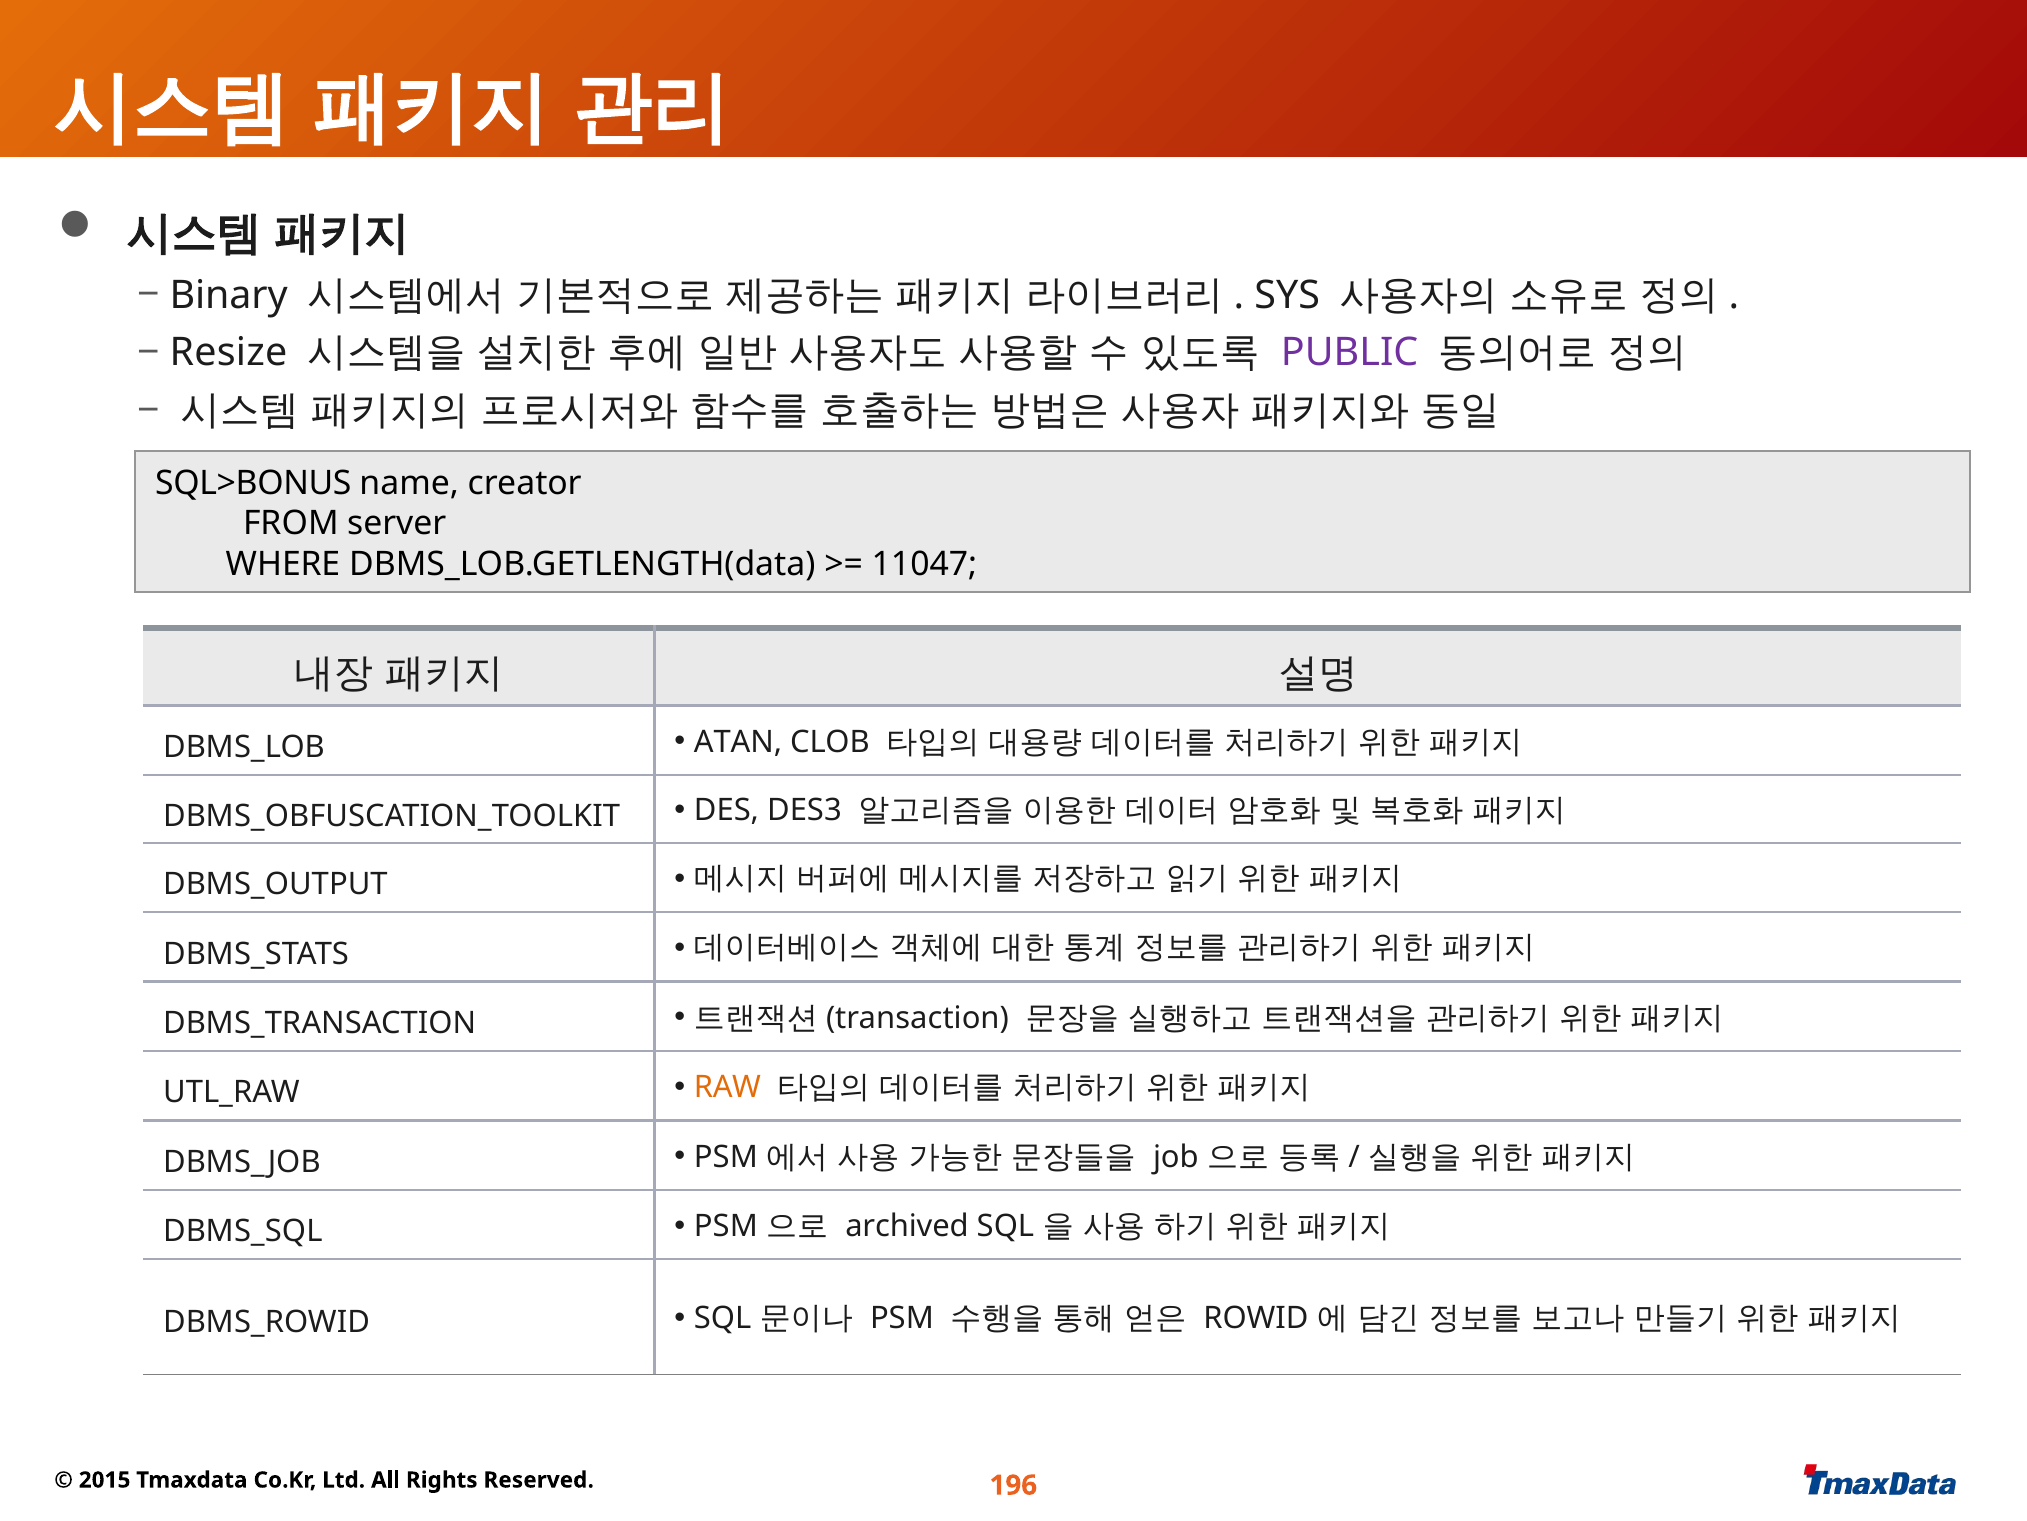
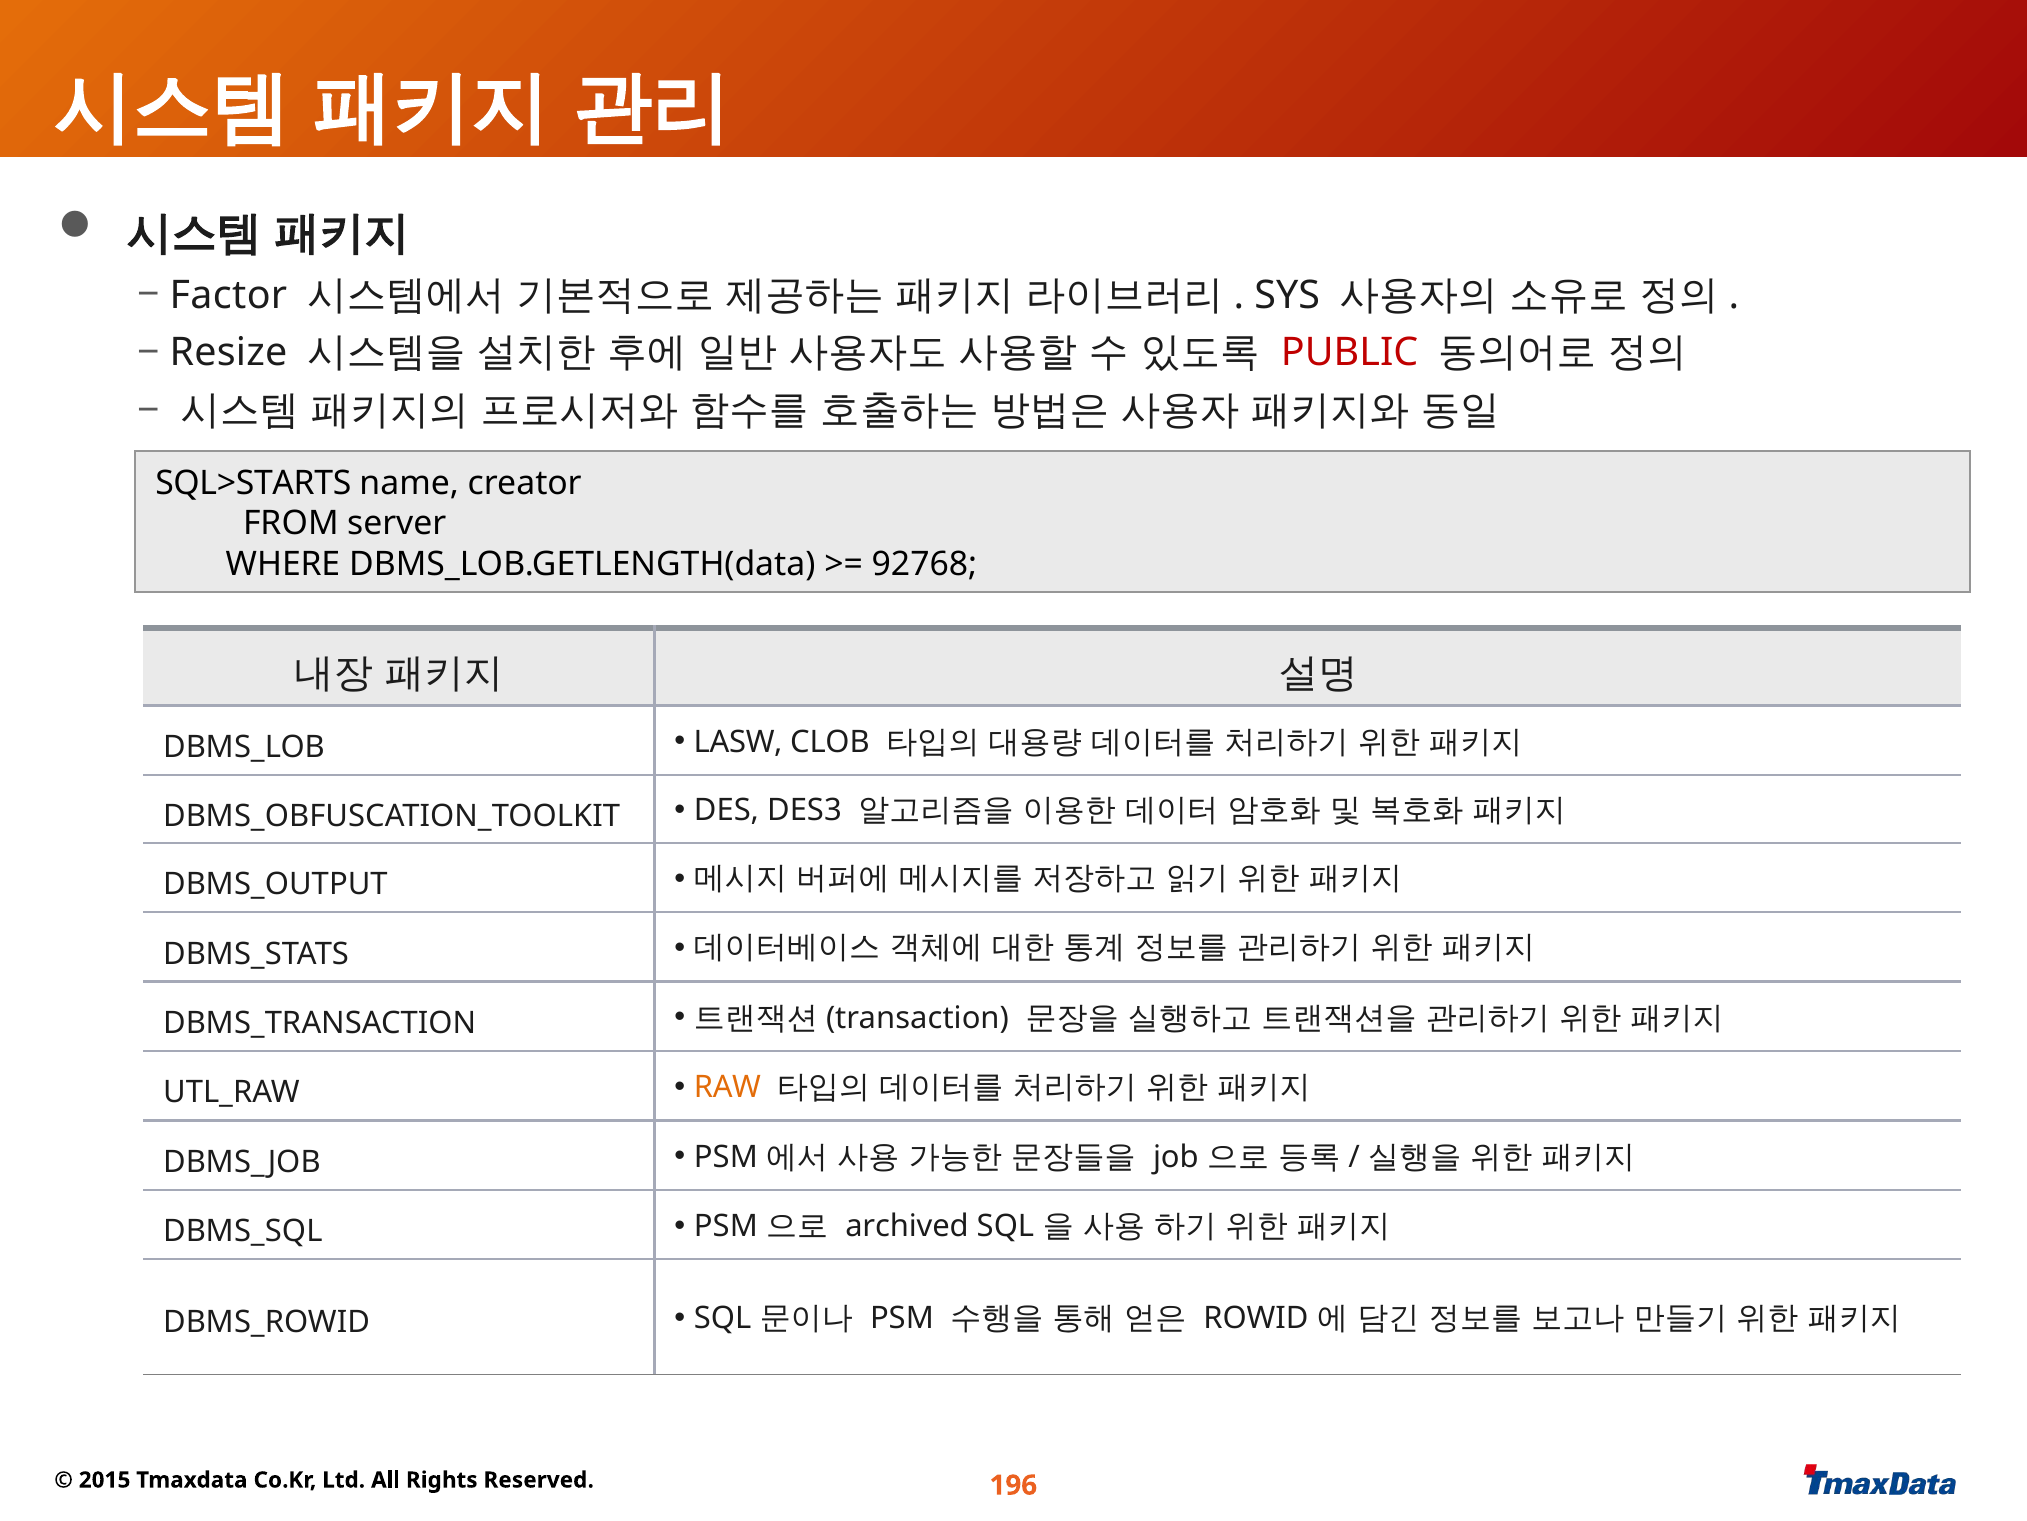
Binary: Binary -> Factor (228, 295)
PUBLIC colour: purple -> red (1350, 353)
SQL>BONUS: SQL>BONUS -> SQL>STARTS (253, 483)
11047: 11047 -> 92768 (924, 564)
ATAN: ATAN -> LASW (738, 742)
